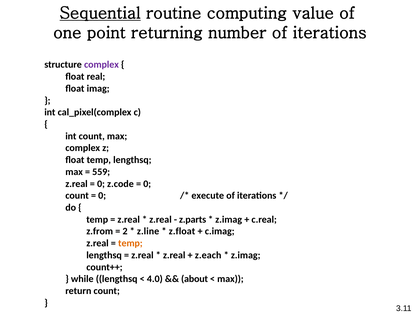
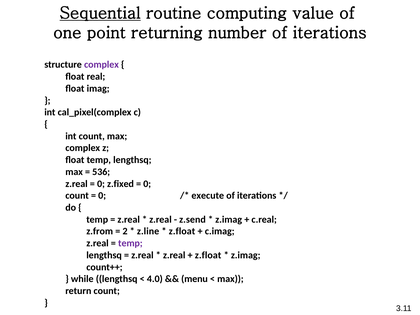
559: 559 -> 536 (101, 172)
z.code: z.code -> z.fixed (120, 184)
z.parts: z.parts -> z.send (192, 219)
temp colour: orange -> purple (130, 243)
z.each: z.each -> z.float (208, 255)
about: about -> menu (195, 279)
